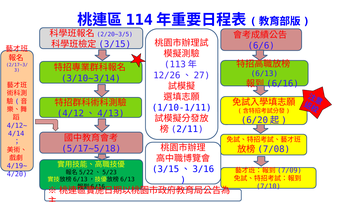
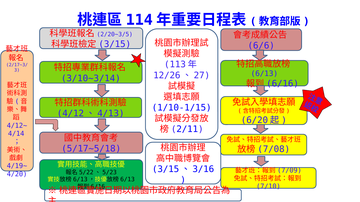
1/10-1/11: 1/10-1/11 -> 1/10-1/15 (182, 108)
